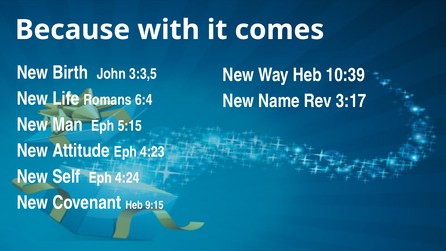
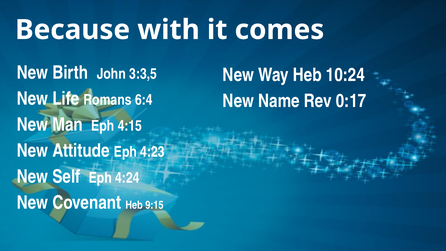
10:39: 10:39 -> 10:24 (345, 75)
3:17: 3:17 -> 0:17 (351, 101)
5:15: 5:15 -> 4:15 (130, 126)
